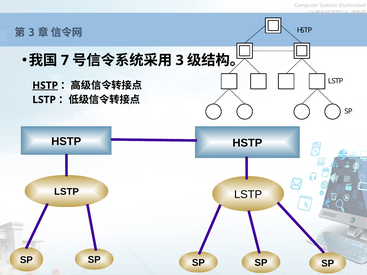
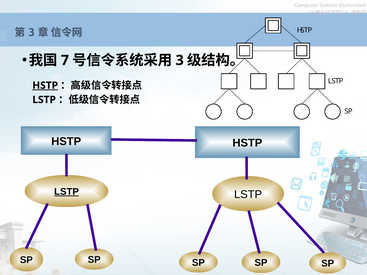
LSTP underline: none -> present (67, 192)
